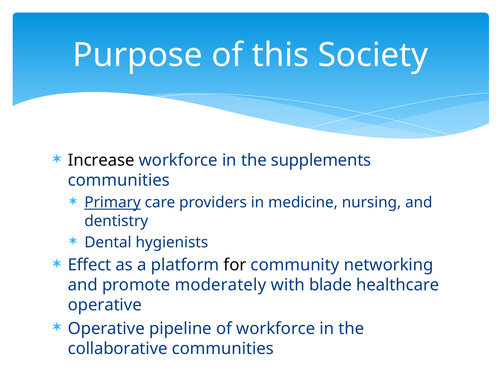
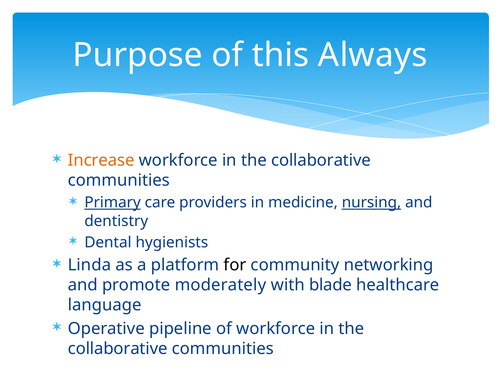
Society: Society -> Always (373, 55)
Increase colour: black -> orange (101, 160)
supplements: supplements -> collaborative (321, 160)
nursing underline: none -> present (371, 202)
Effect: Effect -> Linda (89, 265)
operative: operative -> language (105, 305)
